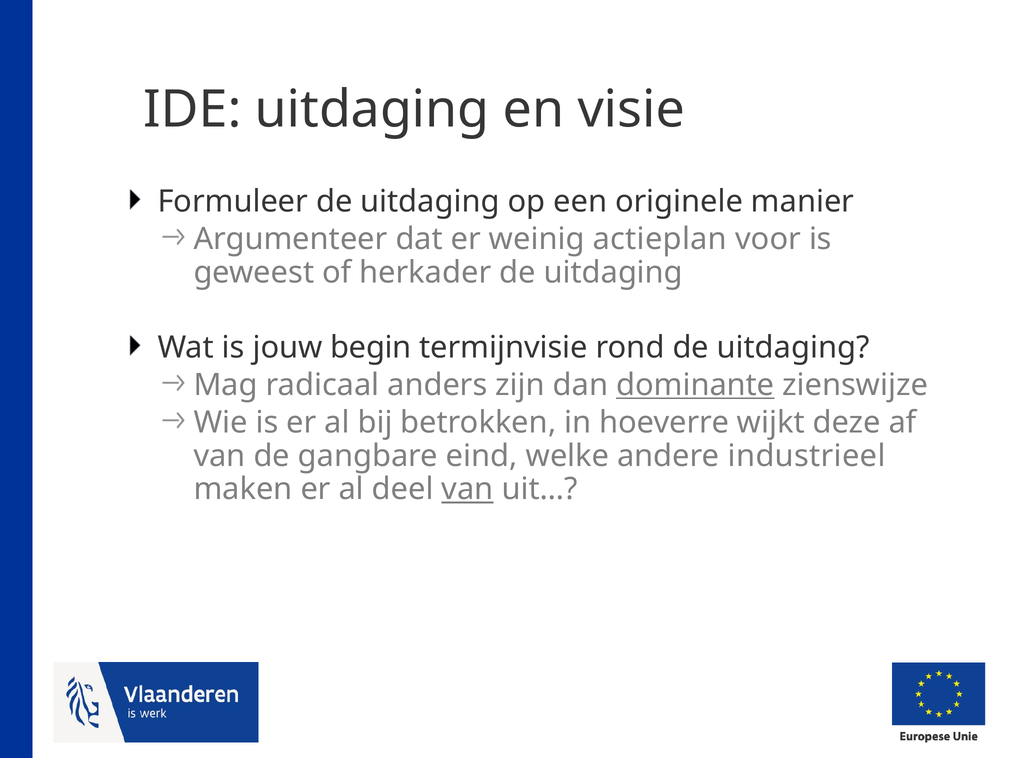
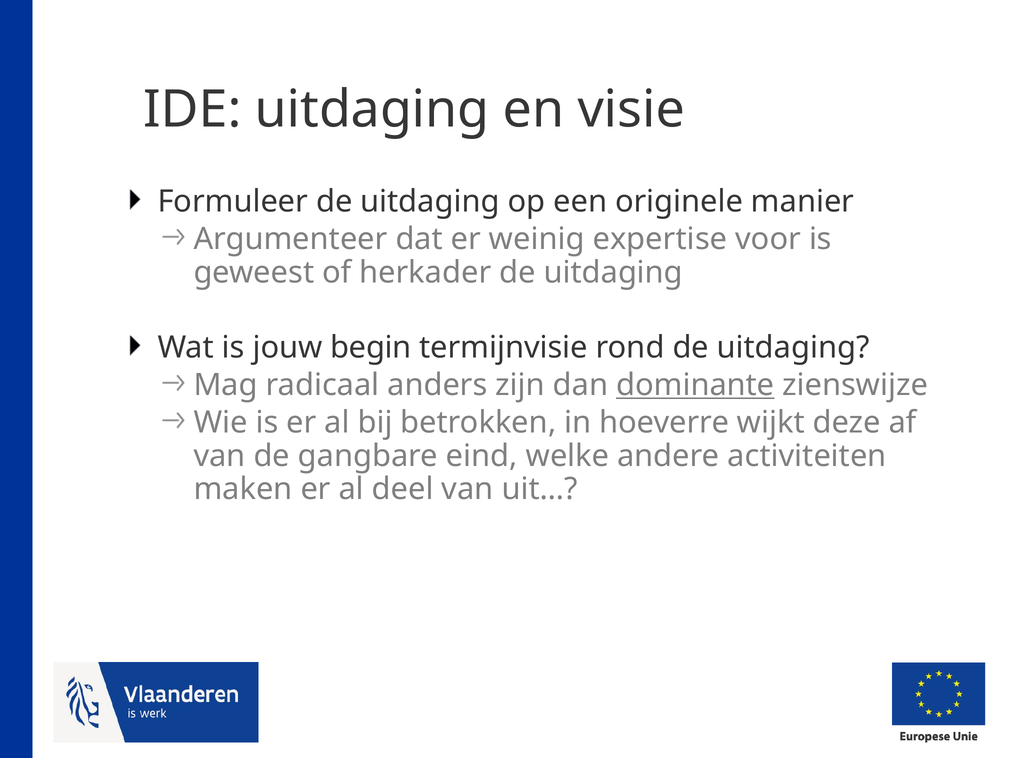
actieplan: actieplan -> expertise (660, 239)
industrieel: industrieel -> activiteiten (807, 456)
van underline: present -> none (467, 489)
